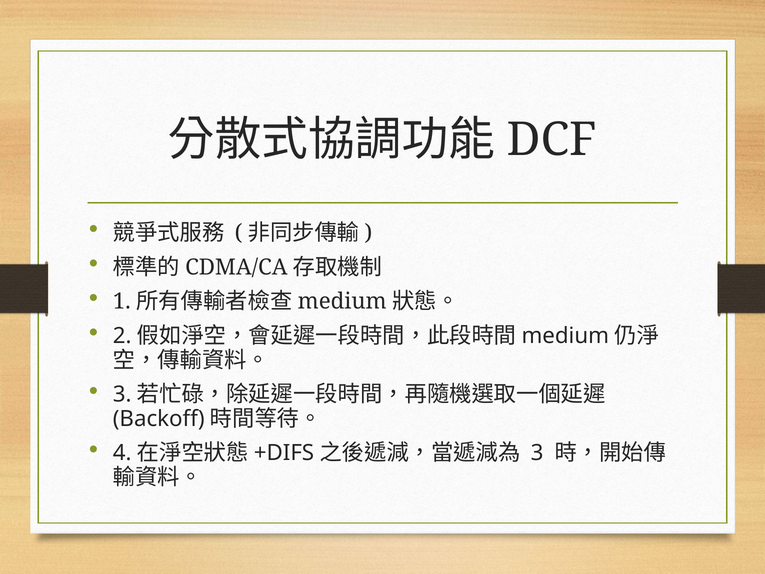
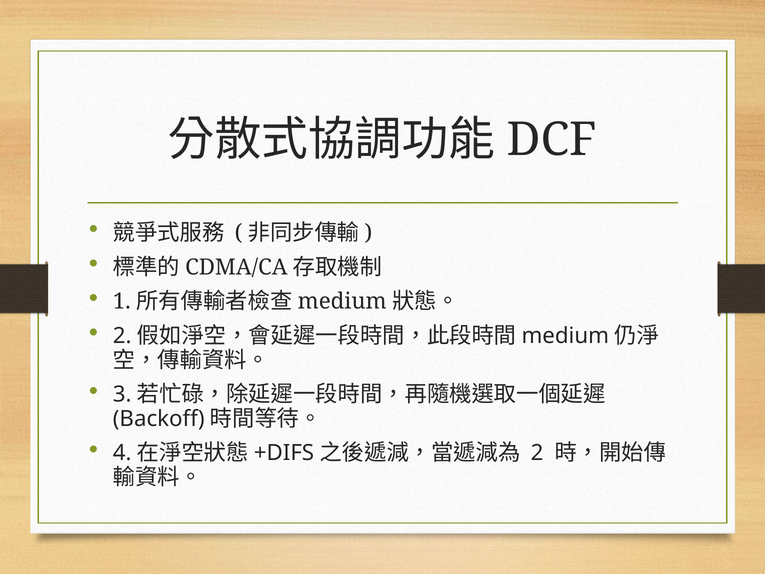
3: 3 -> 2 (537, 453)
